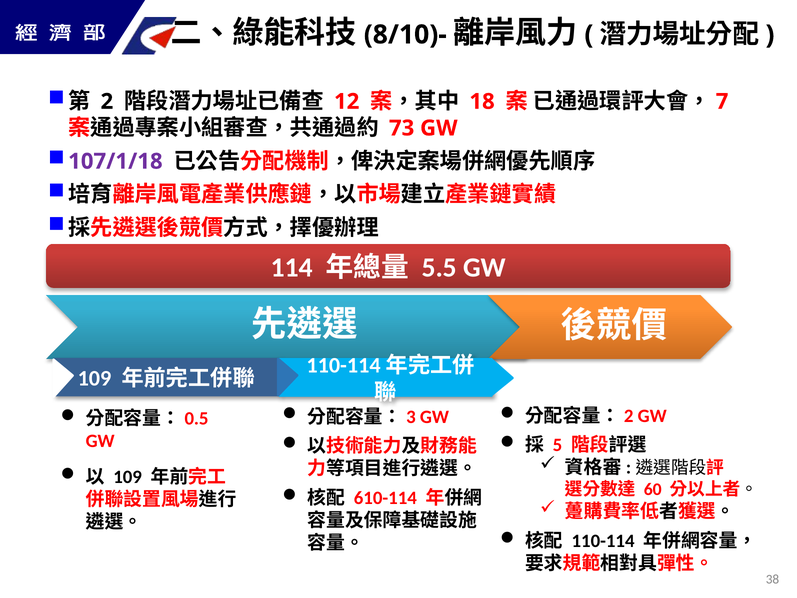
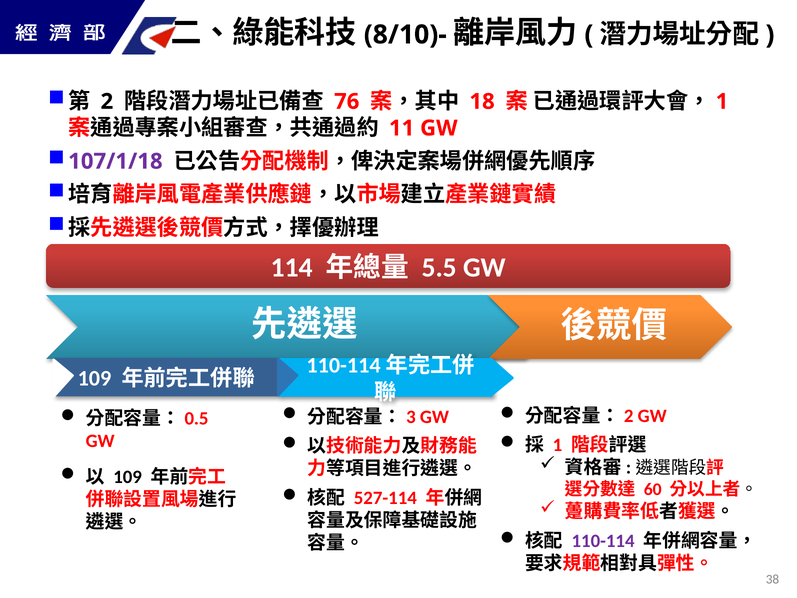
12: 12 -> 76 (347, 102)
7: 7 -> 1 (722, 102)
73: 73 -> 11 (402, 128)
5: 5 -> 1 (557, 445)
610-114: 610-114 -> 527-114 (385, 498)
110-114 colour: black -> purple (603, 541)
